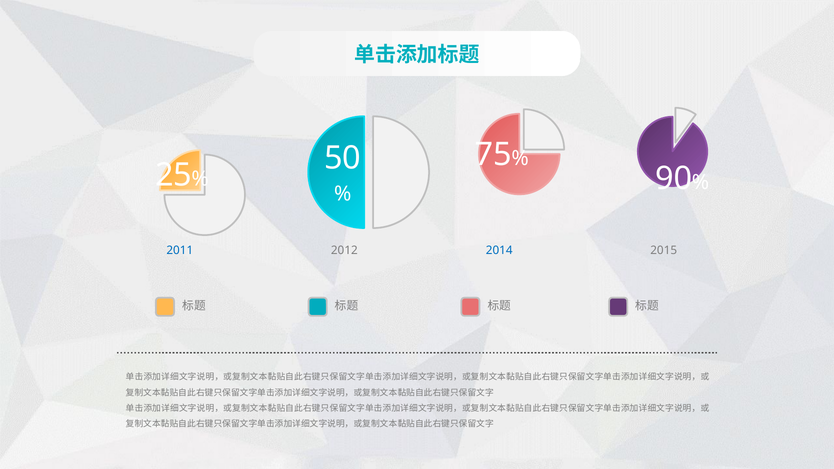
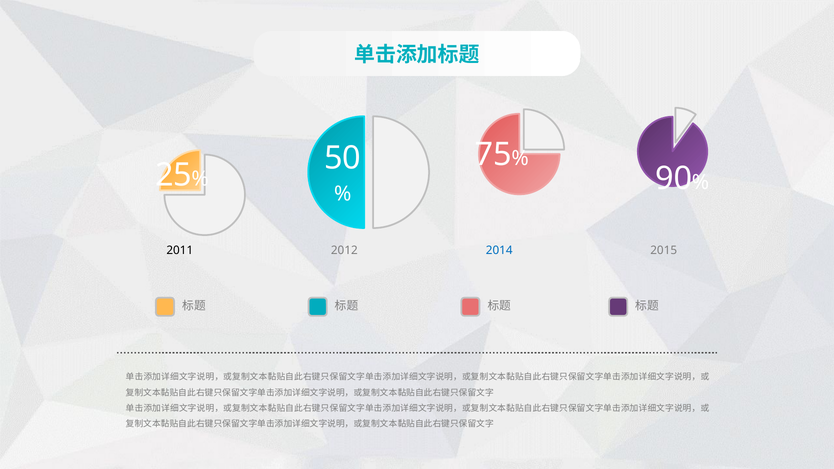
2011 colour: blue -> black (180, 251)
